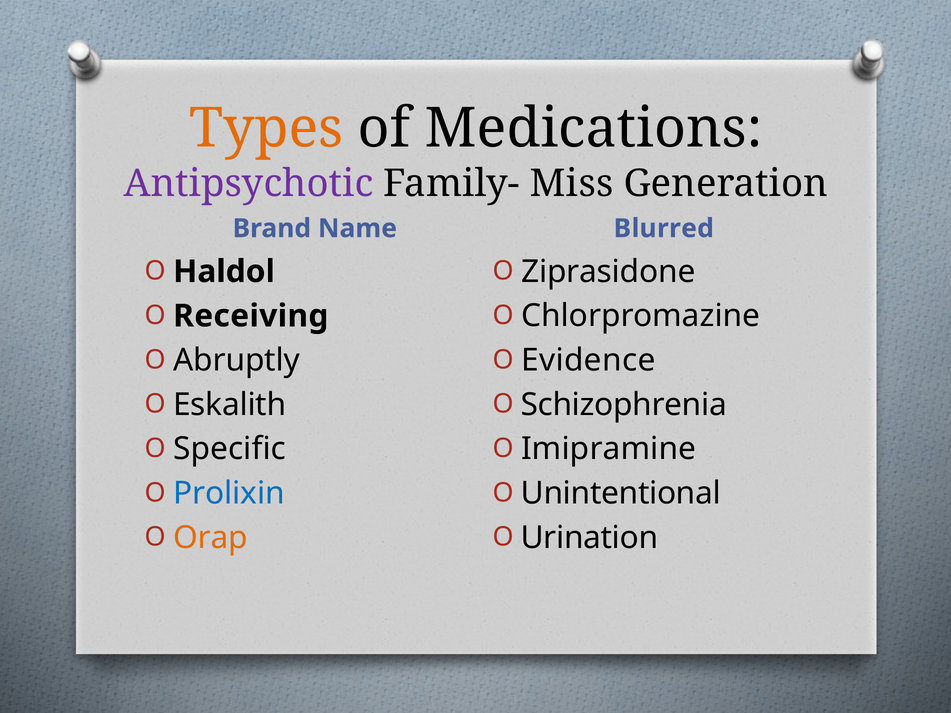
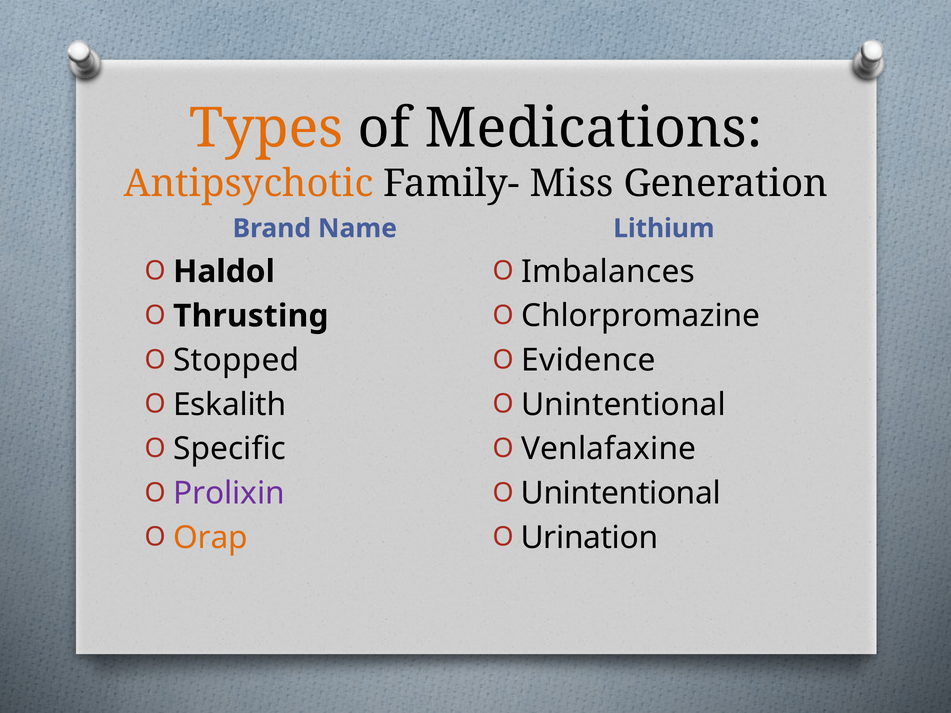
Antipsychotic colour: purple -> orange (248, 183)
Blurred: Blurred -> Lithium (664, 229)
Ziprasidone: Ziprasidone -> Imbalances (608, 272)
Receiving: Receiving -> Thrusting (251, 316)
Abruptly: Abruptly -> Stopped (236, 360)
Schizophrenia: Schizophrenia -> Unintentional (624, 405)
Imipramine: Imipramine -> Venlafaxine (609, 449)
Prolixin colour: blue -> purple (229, 494)
